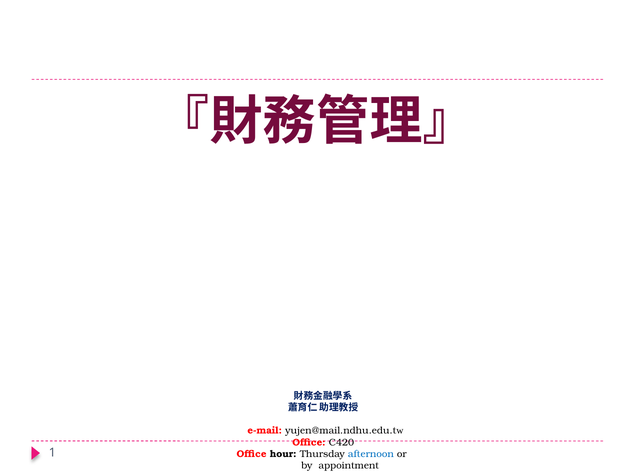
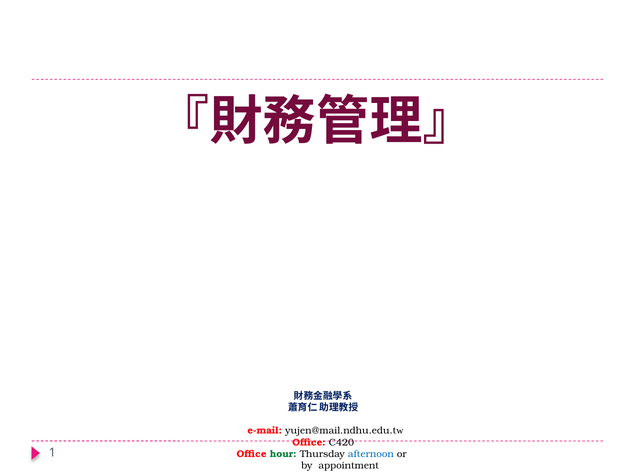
hour colour: black -> green (283, 454)
